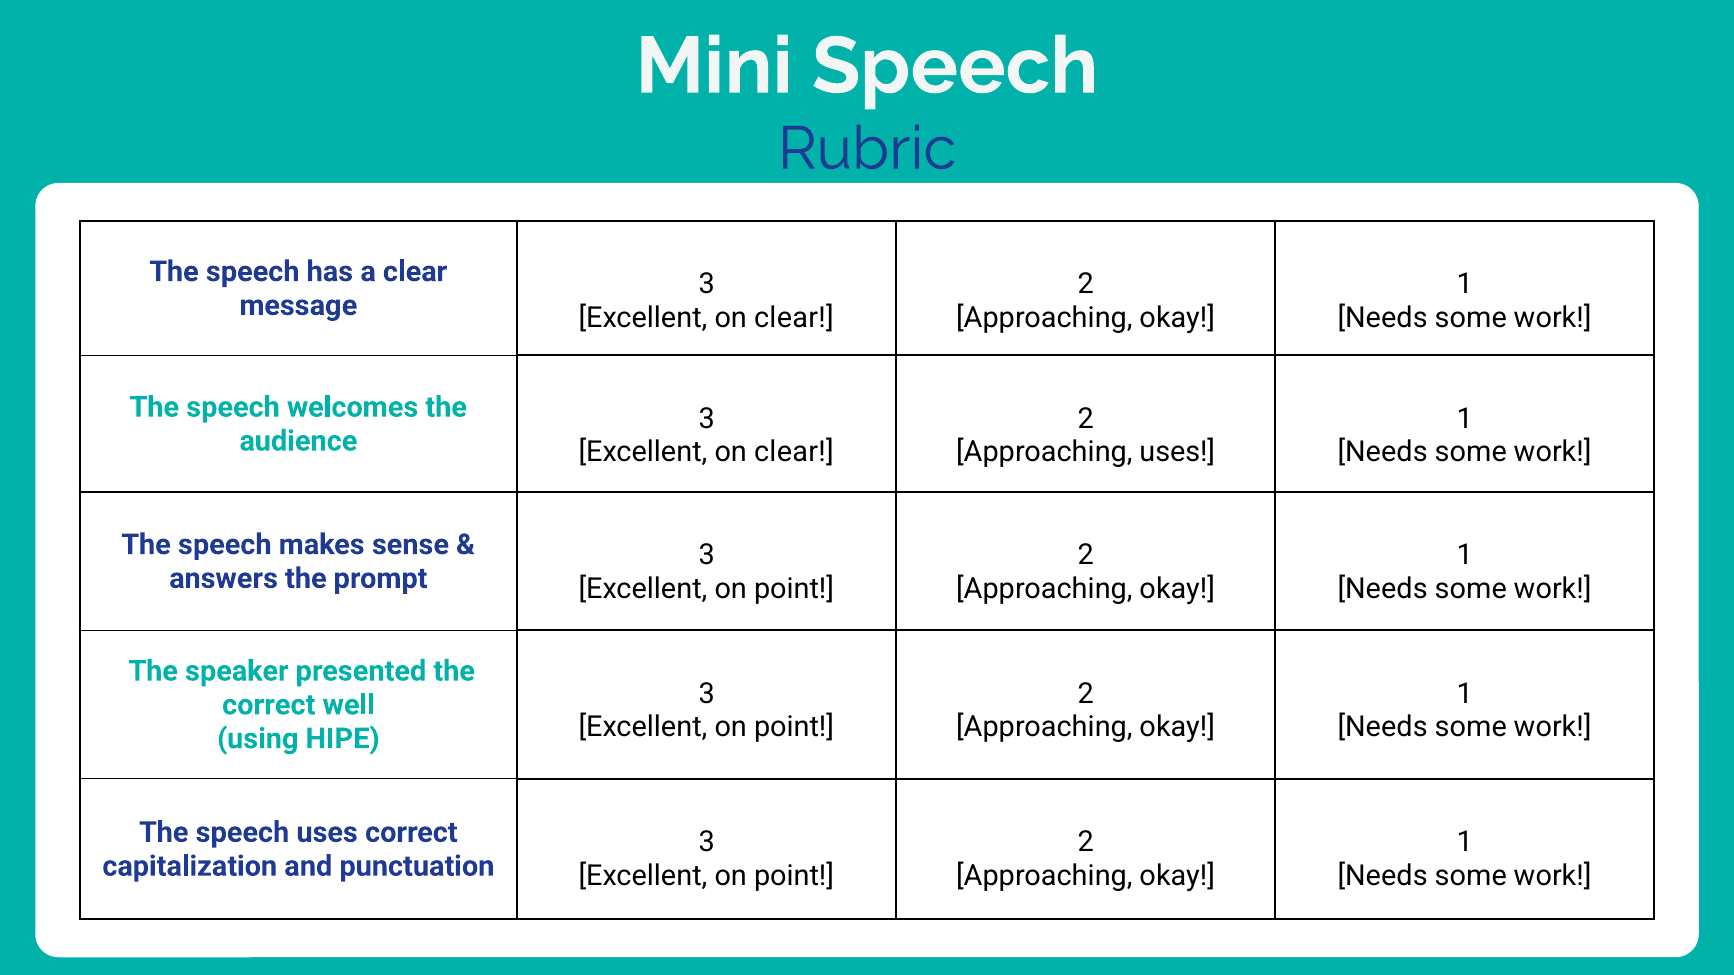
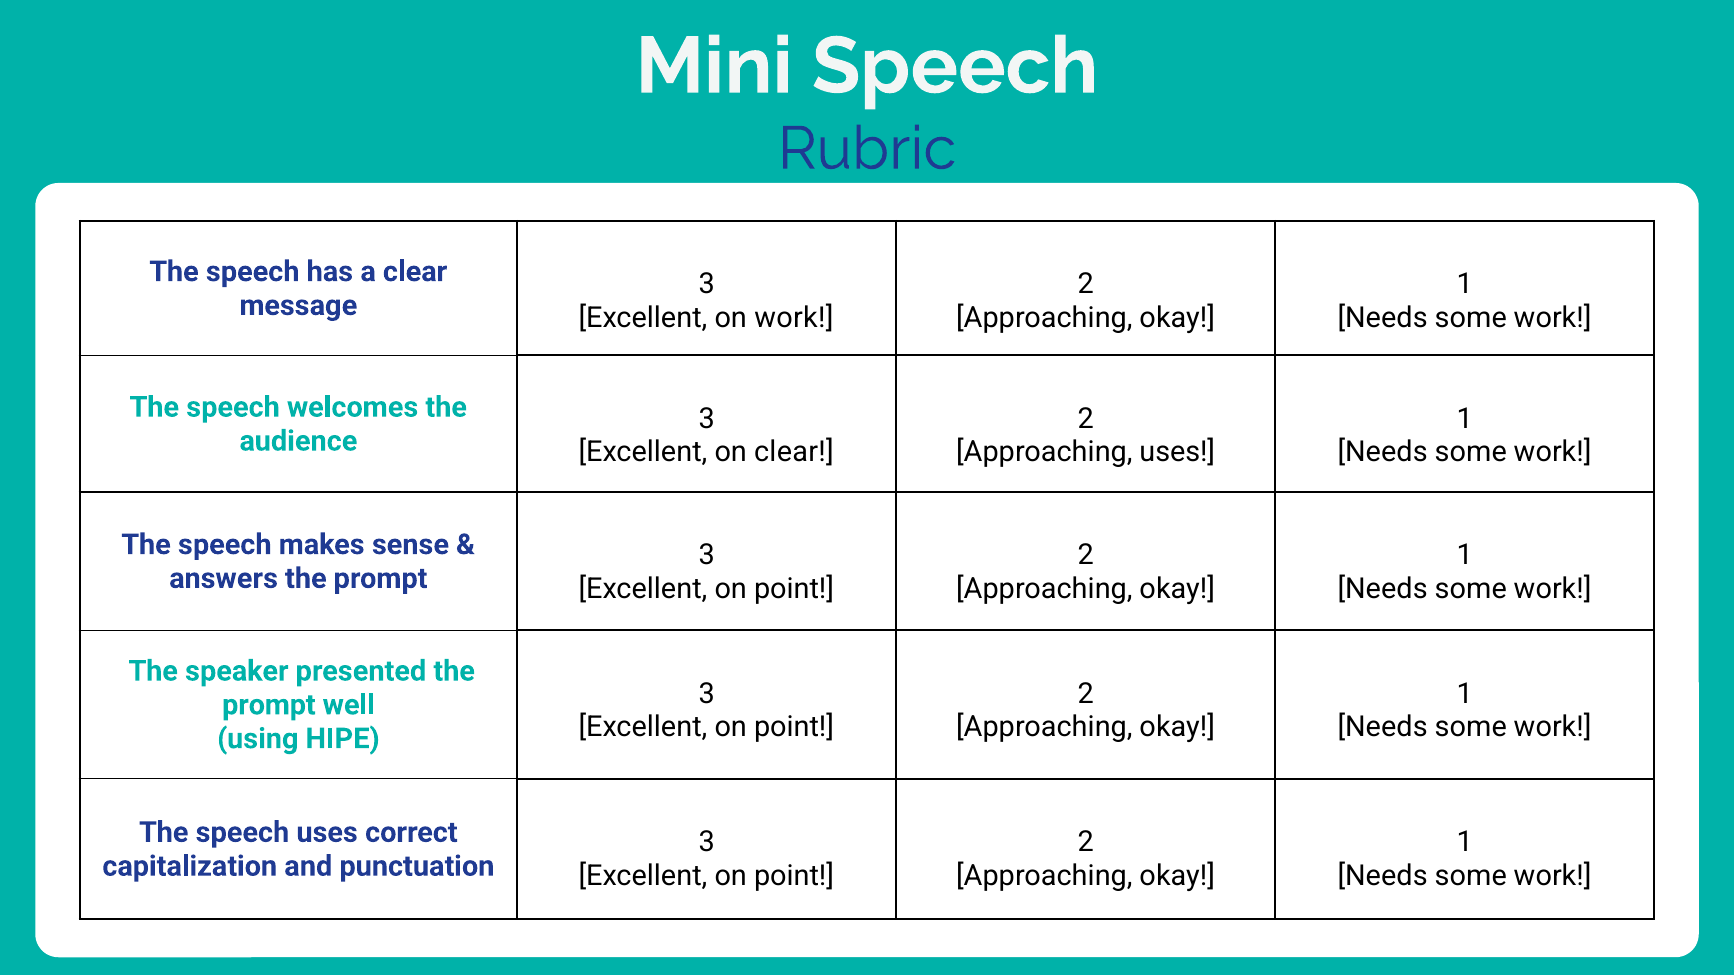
clear: clear -> work (794, 318)
correct: correct -> prompt (269, 705)
